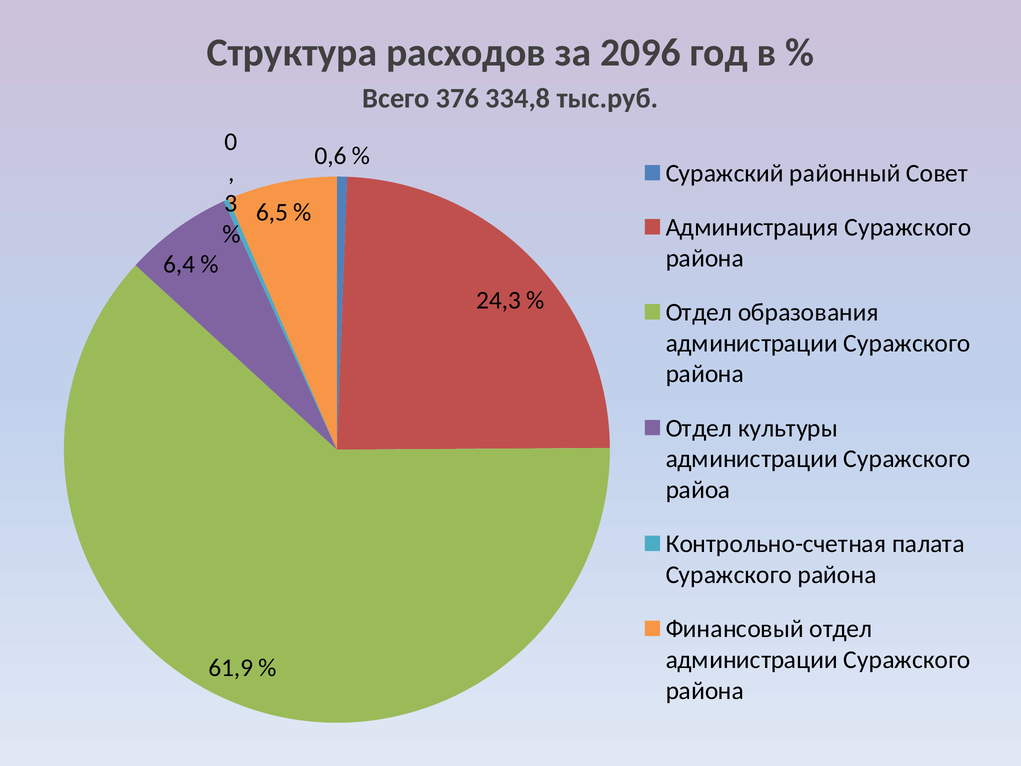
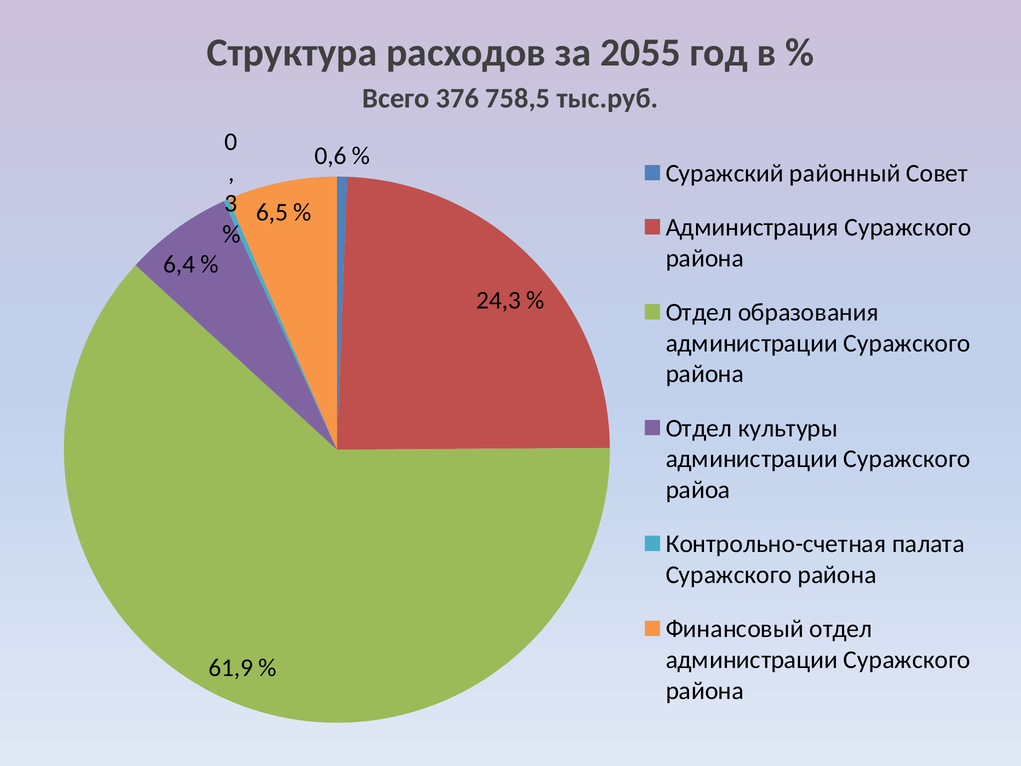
2096: 2096 -> 2055 (641, 53)
334,8: 334,8 -> 758,5 (518, 99)
